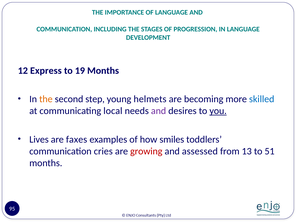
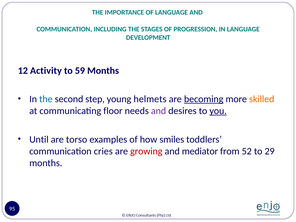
Express: Express -> Activity (46, 71)
19: 19 -> 59 (80, 71)
the colour: orange -> blue (46, 99)
becoming underline: none -> present (204, 99)
skilled colour: blue -> orange (262, 99)
local: local -> floor (113, 111)
Lives: Lives -> Until (39, 139)
faxes: faxes -> torso (77, 139)
assessed: assessed -> mediator (200, 151)
13: 13 -> 52 (247, 151)
51: 51 -> 29 (270, 151)
